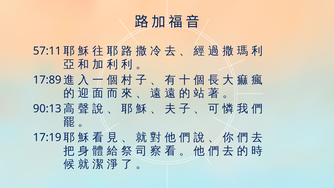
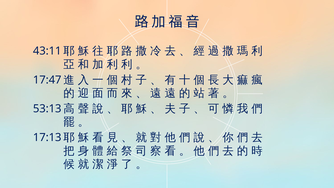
57:11: 57:11 -> 43:11 (47, 51)
17:89: 17:89 -> 17:47 (47, 80)
90:13: 90:13 -> 53:13 (47, 109)
17:19: 17:19 -> 17:13 (47, 137)
